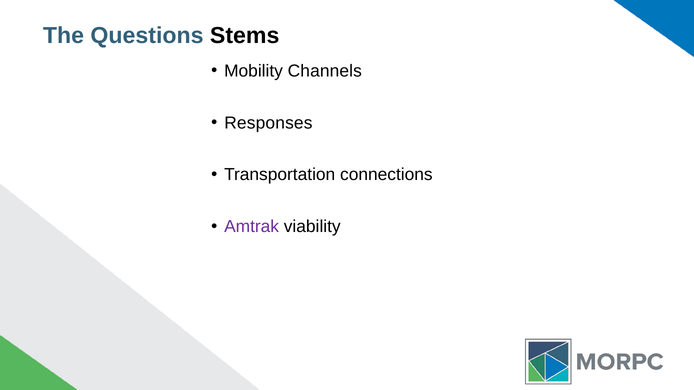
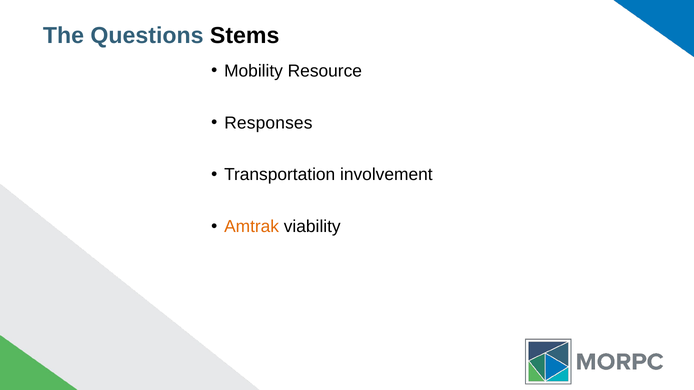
Channels: Channels -> Resource (325, 71)
connections: connections -> involvement (386, 175)
Amtrak colour: purple -> orange (252, 227)
